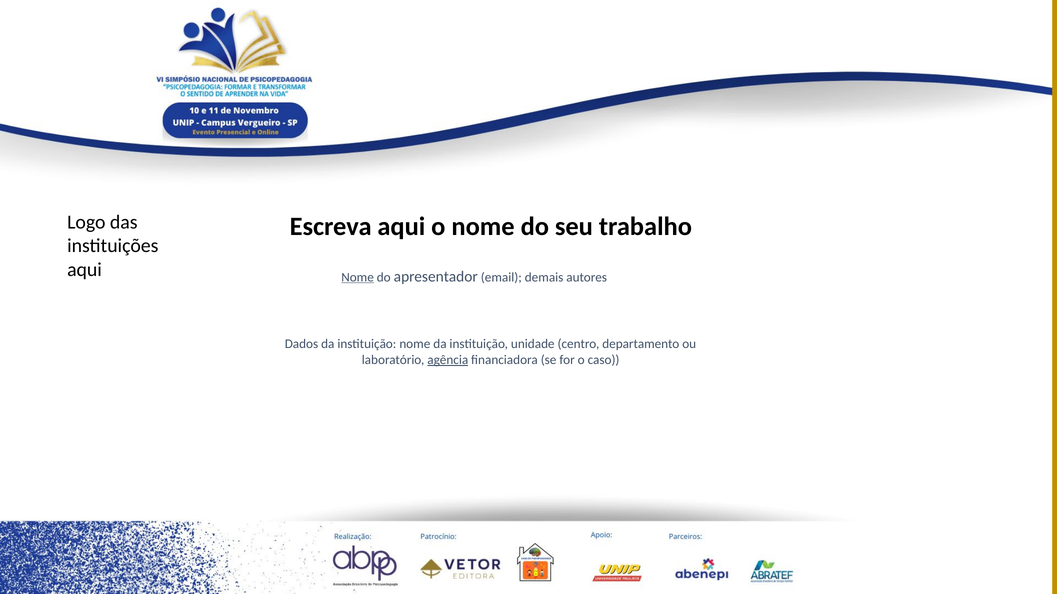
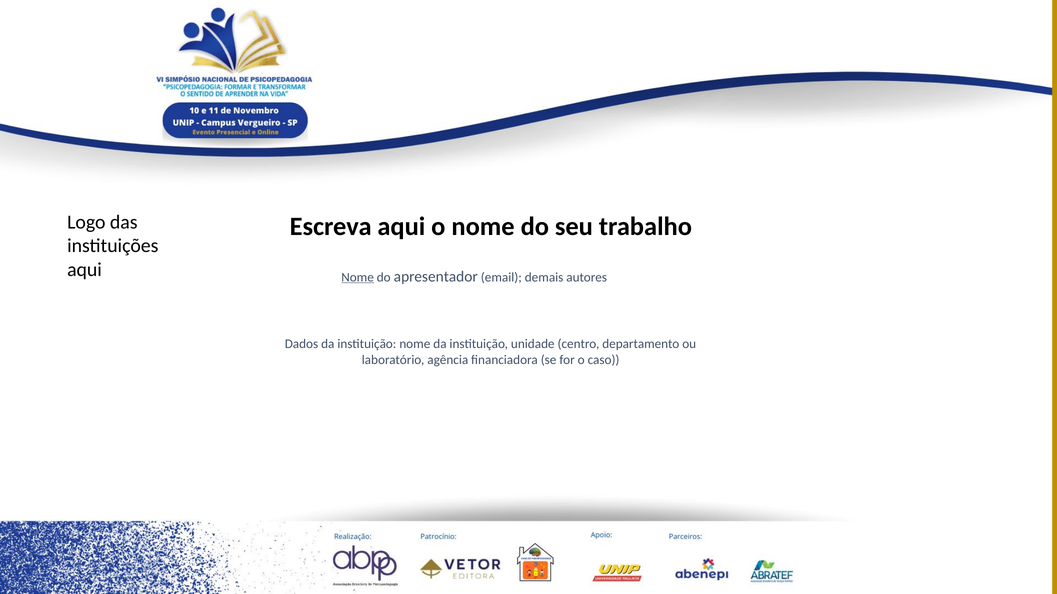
agência underline: present -> none (448, 360)
